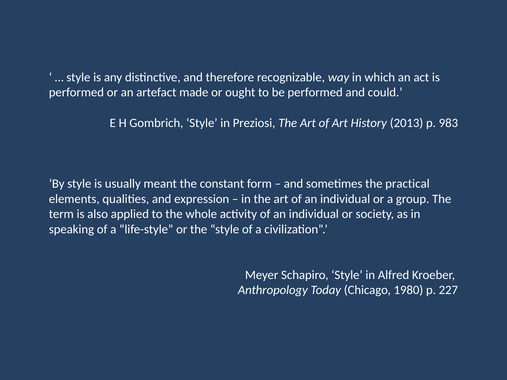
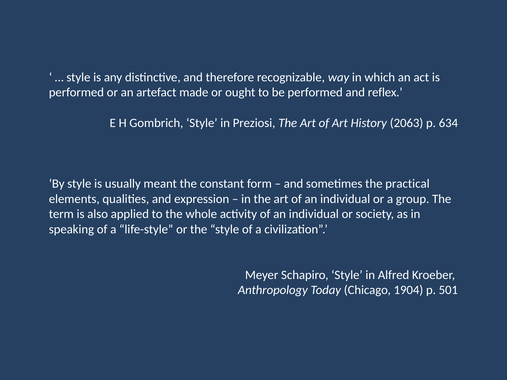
could: could -> reflex (385, 93)
2013: 2013 -> 2063 (407, 123)
983: 983 -> 634 (448, 123)
1980: 1980 -> 1904 (408, 290)
227: 227 -> 501 (448, 290)
